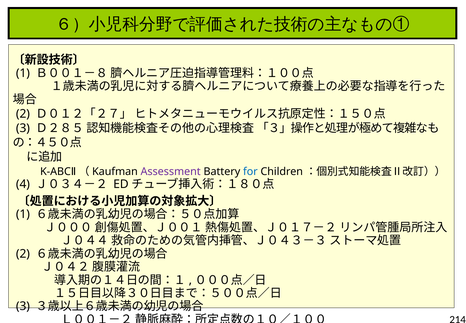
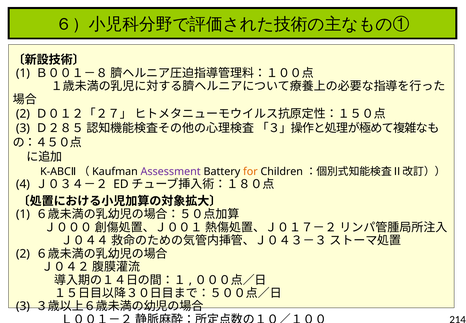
for colour: blue -> orange (250, 171)
